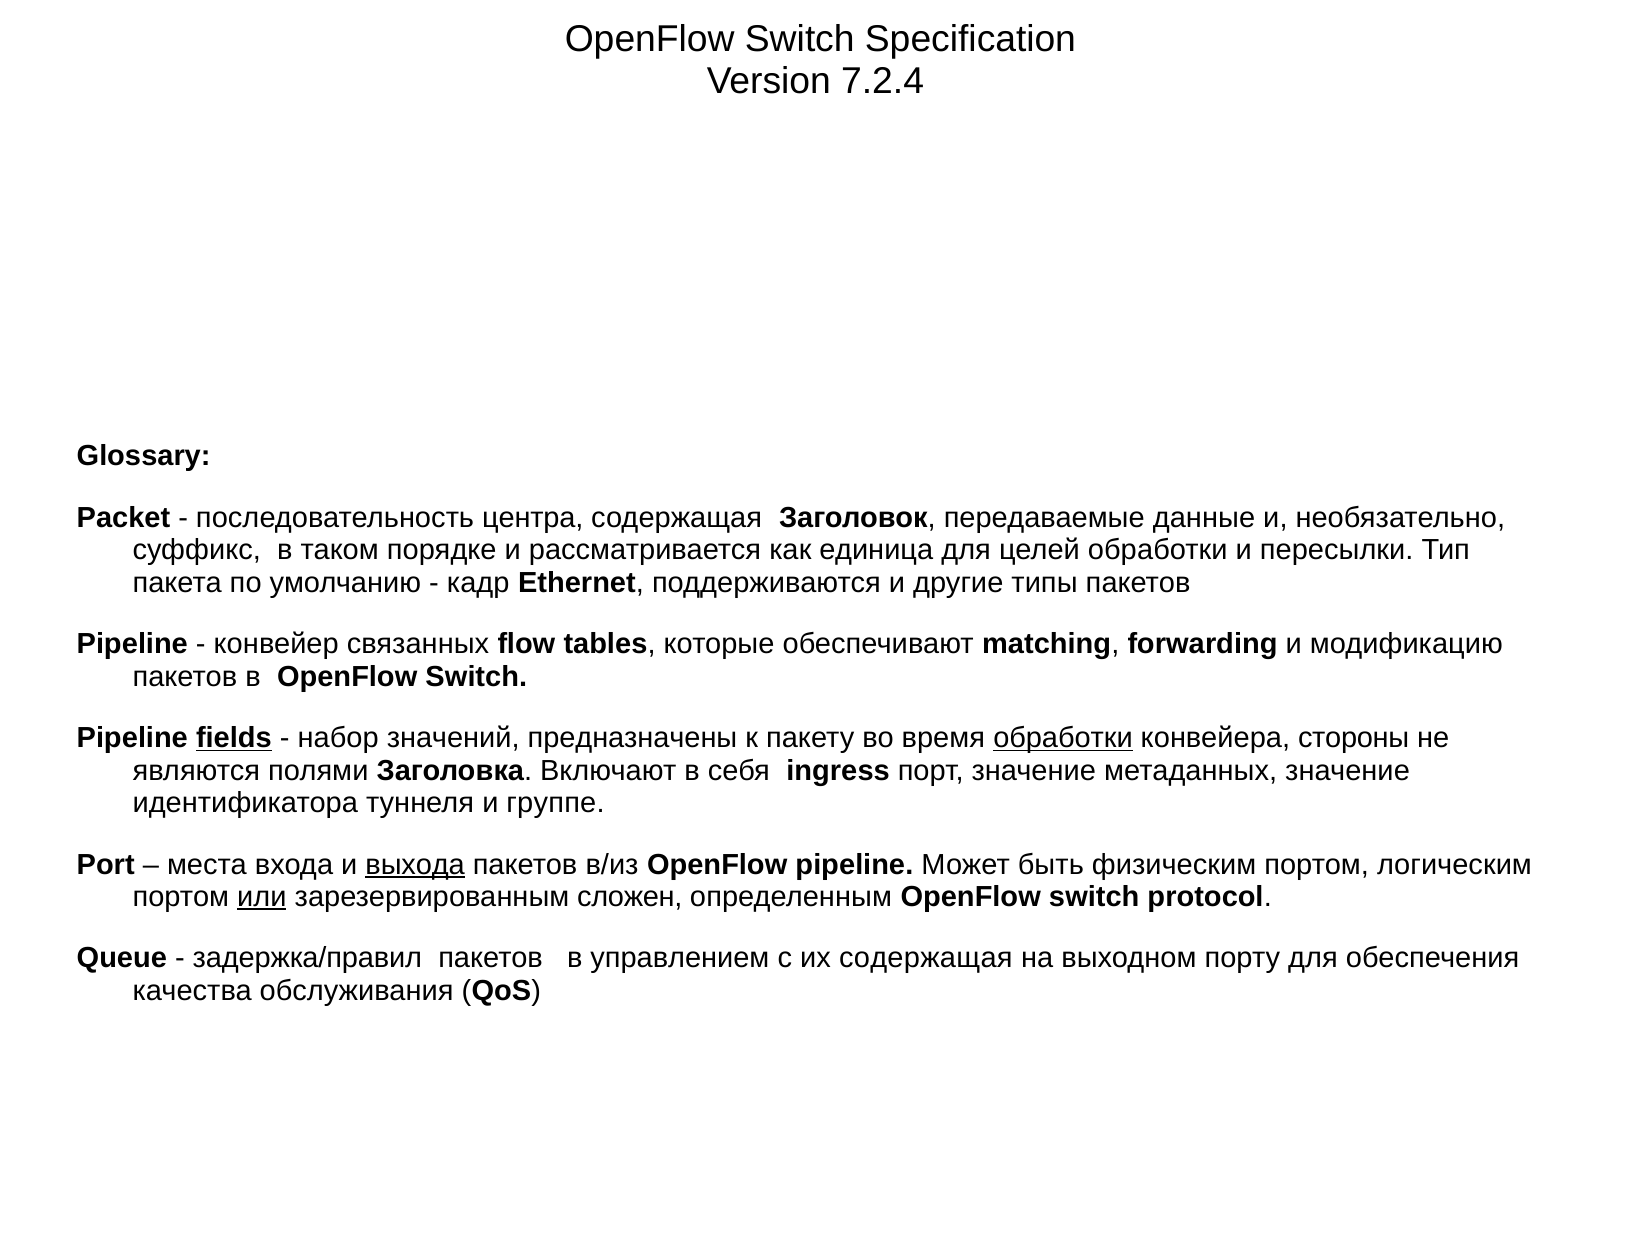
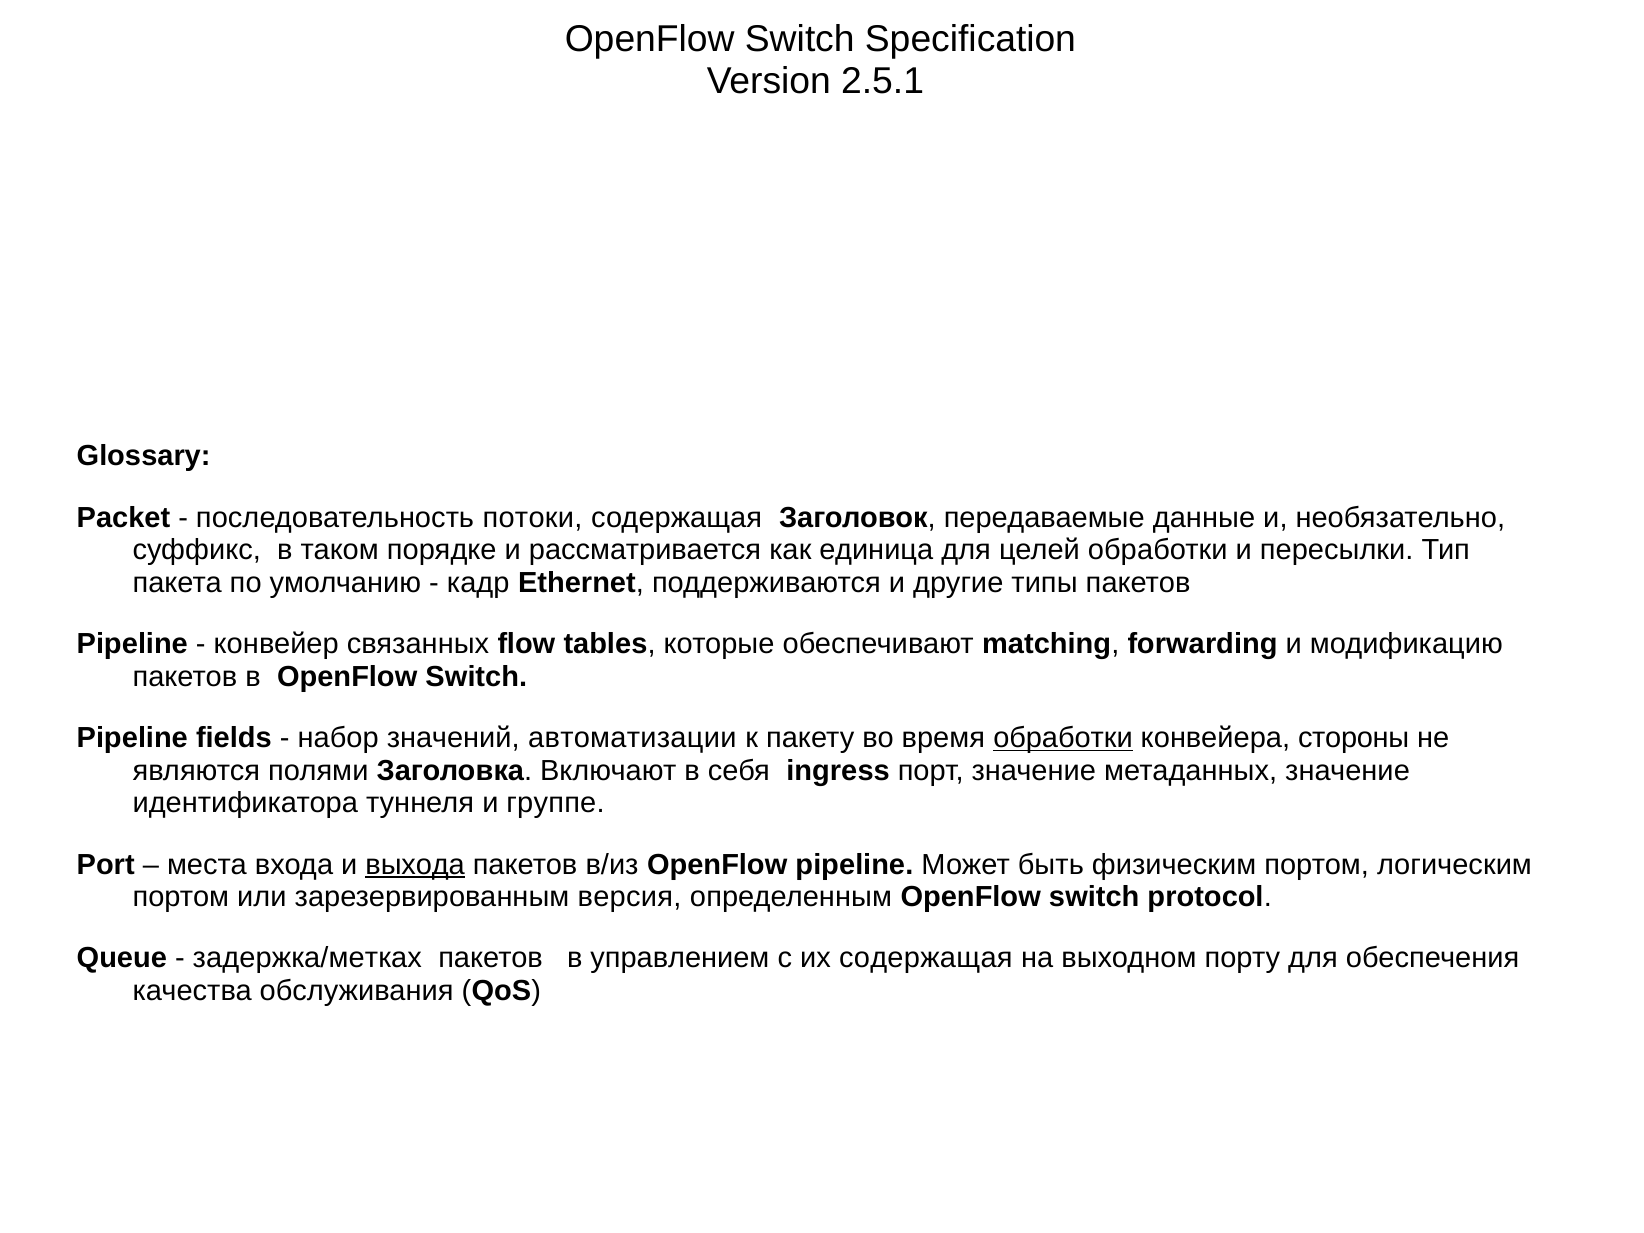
7.2.4: 7.2.4 -> 2.5.1 (883, 81)
центра: центра -> потоки (533, 518)
fields underline: present -> none (234, 738)
предназначены: предназначены -> автоматизации (632, 738)
или underline: present -> none (262, 897)
сложен: сложен -> версия (630, 897)
задержка/правил: задержка/правил -> задержка/метках (307, 958)
